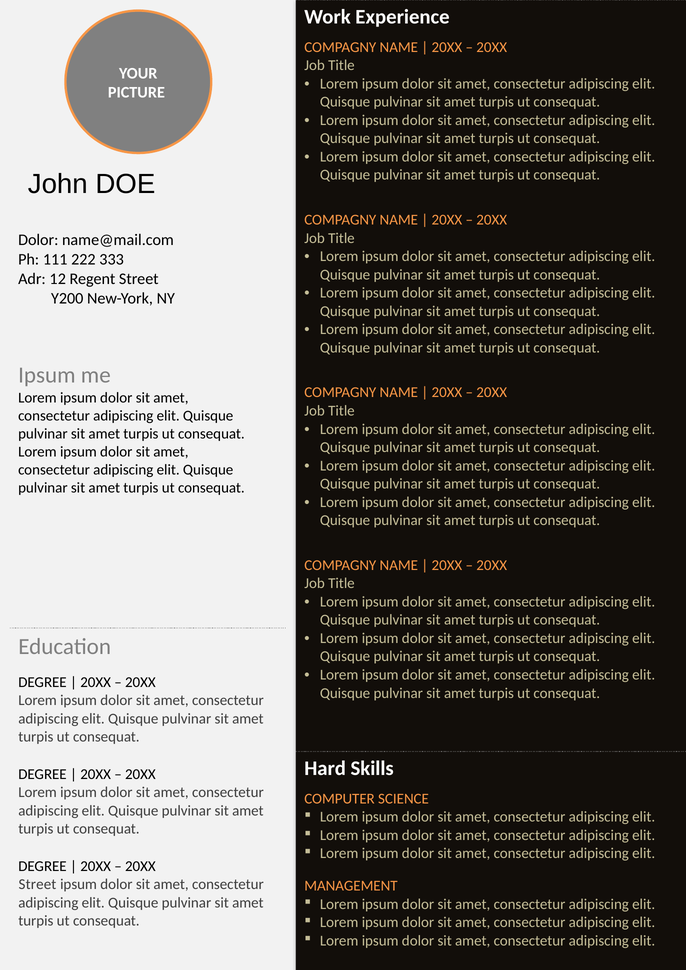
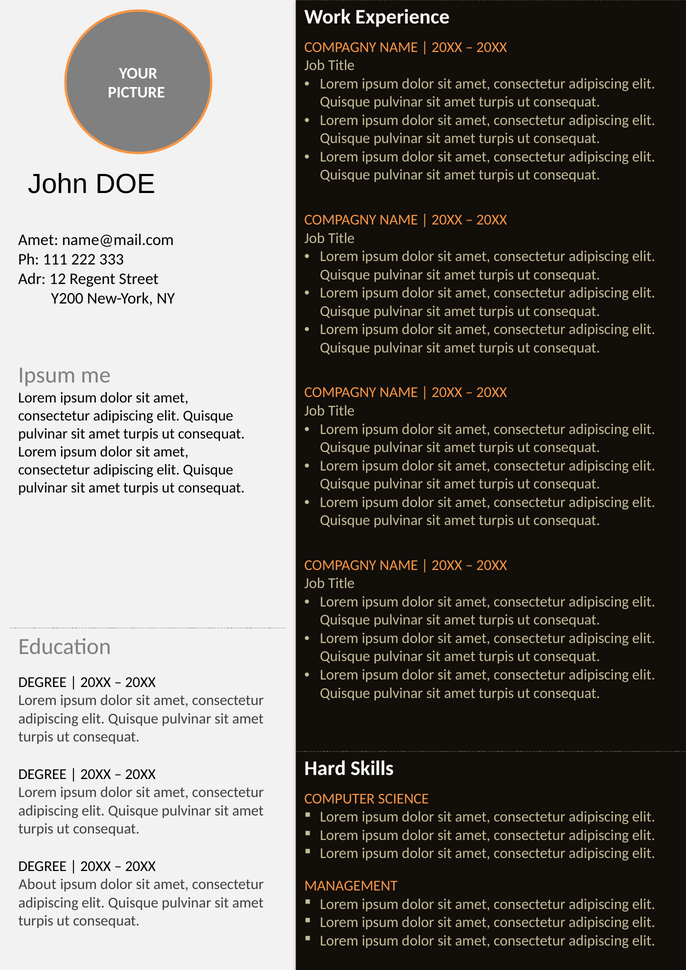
Dolor: Dolor -> Amet (38, 240)
Street: Street -> About (37, 884)
